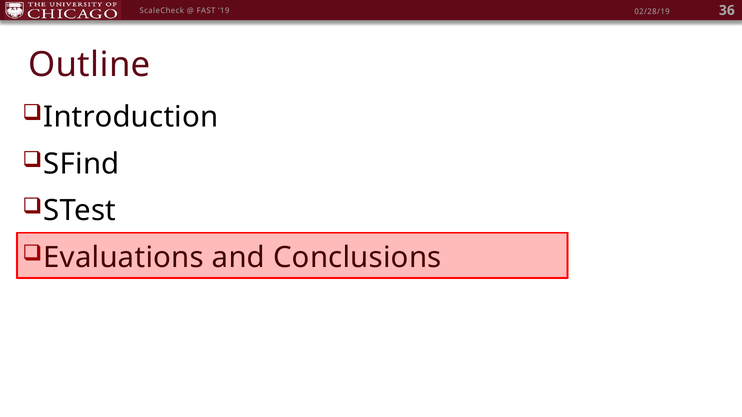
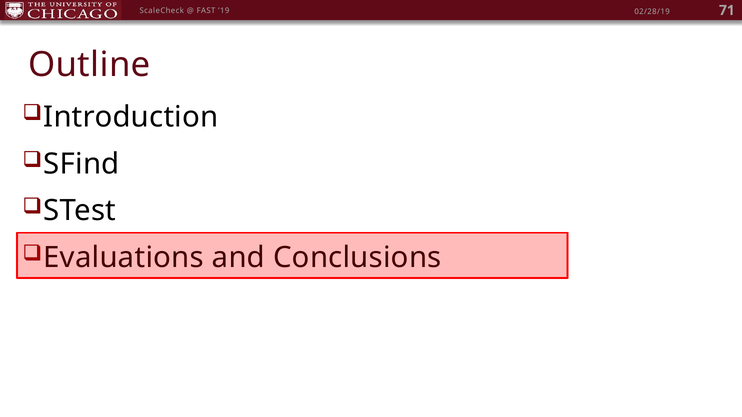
36: 36 -> 71 (727, 10)
